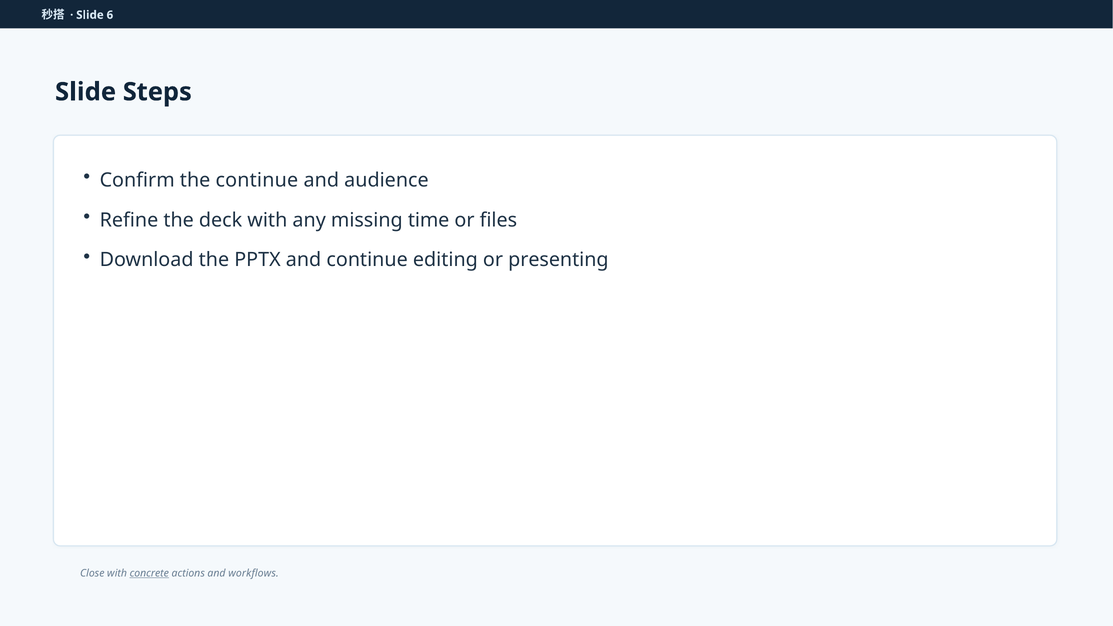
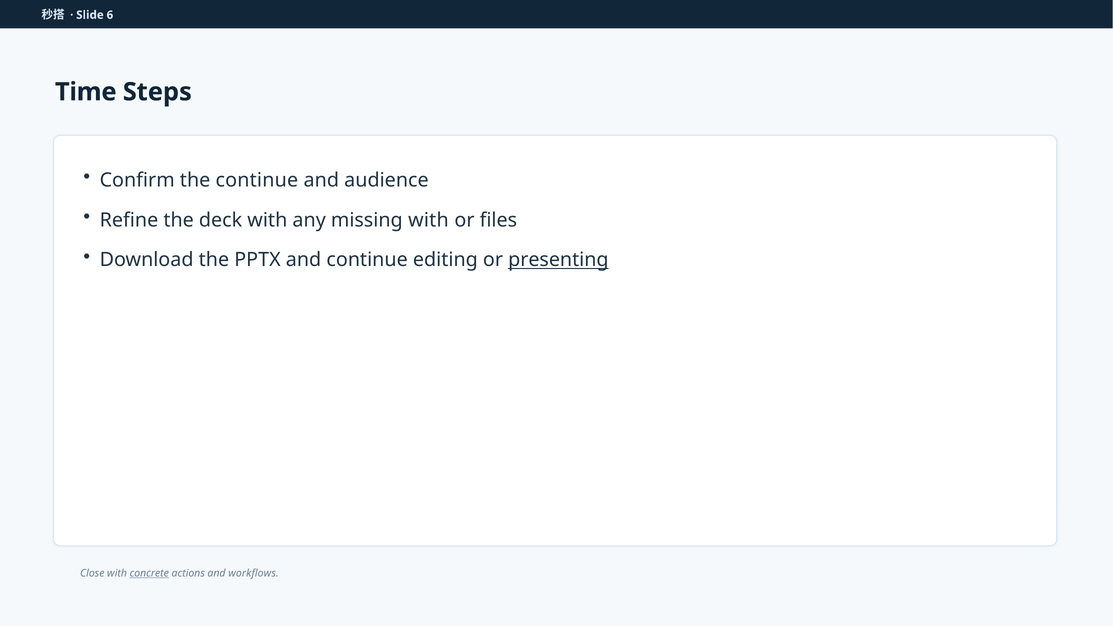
Slide: Slide -> Time (86, 92)
missing time: time -> with (428, 220)
presenting underline: none -> present (558, 260)
